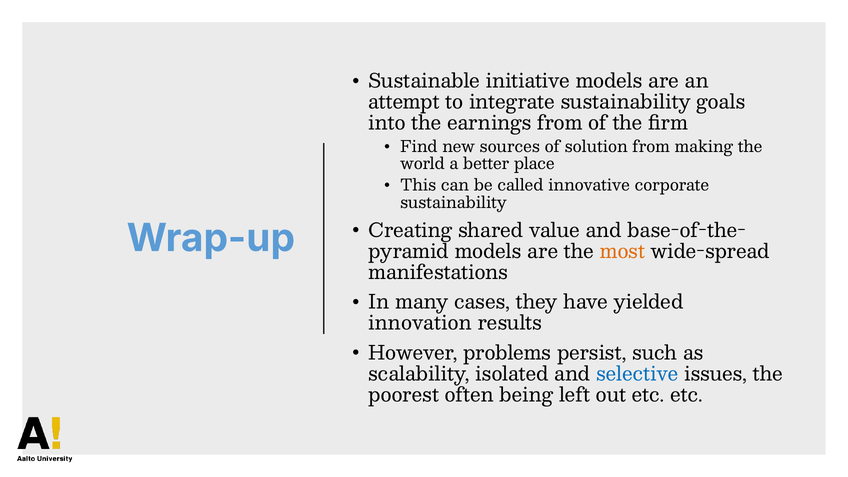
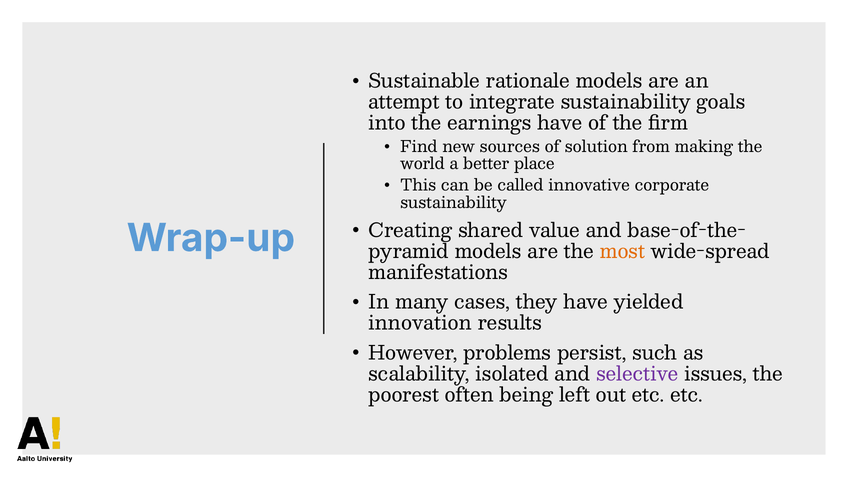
initiative: initiative -> rationale (528, 82)
earnings from: from -> have (560, 123)
selective colour: blue -> purple (637, 374)
